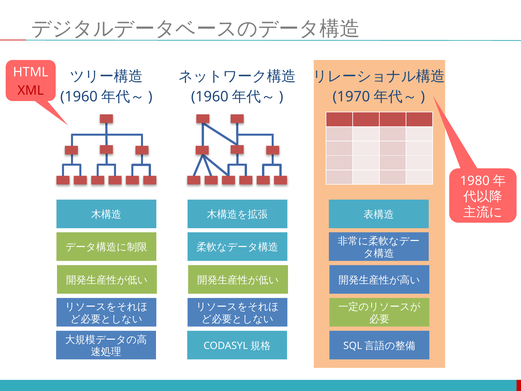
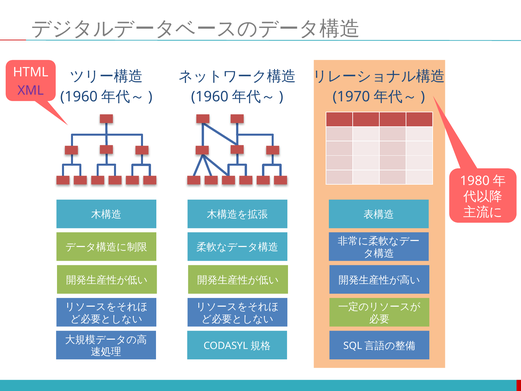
XML colour: red -> purple (31, 90)
